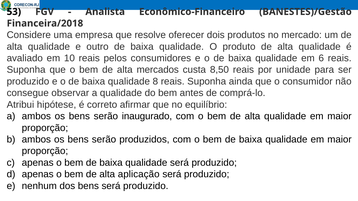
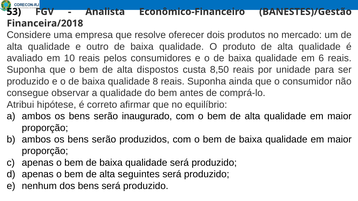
mercados: mercados -> dispostos (158, 70)
aplicação: aplicação -> seguintes (139, 175)
